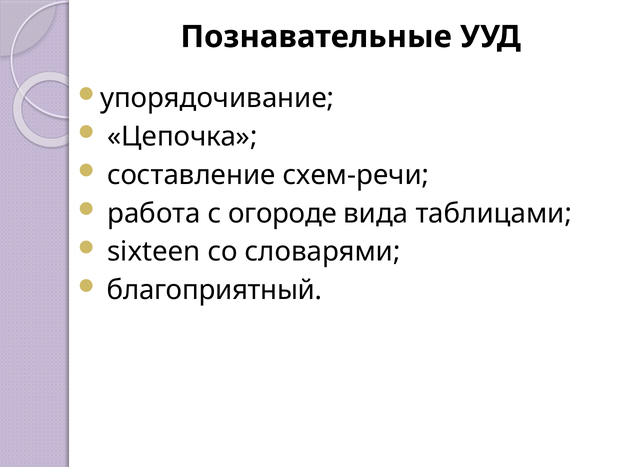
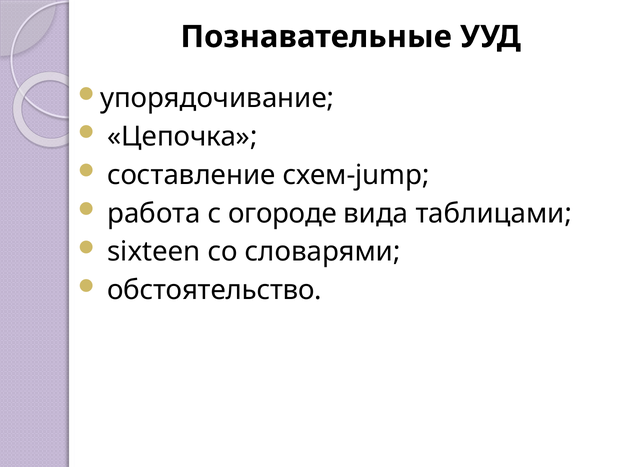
схем-речи: схем-речи -> схем-jump (356, 175)
благоприятный: благоприятный -> обстоятельство (214, 290)
